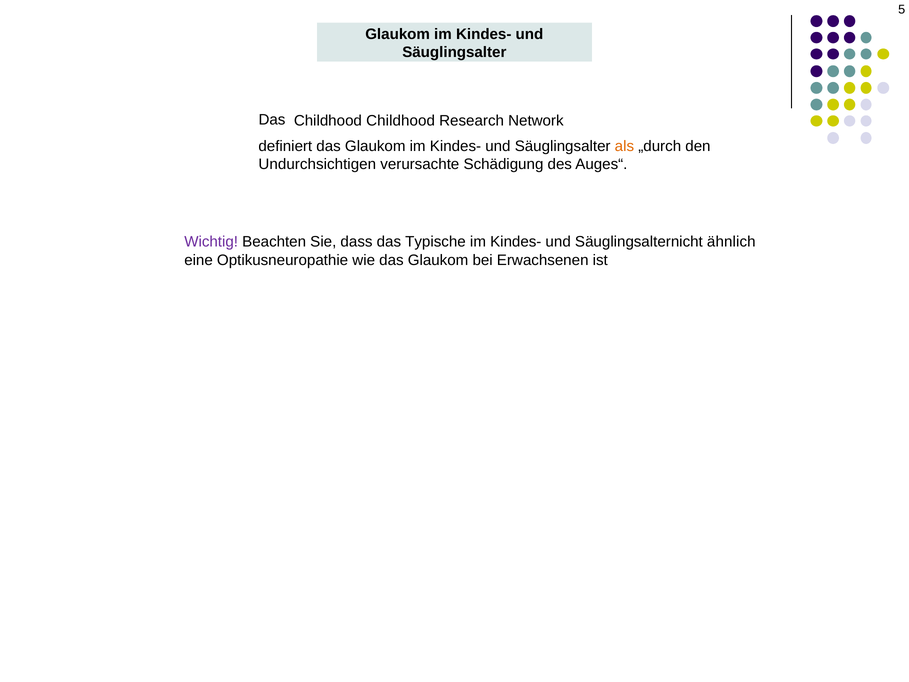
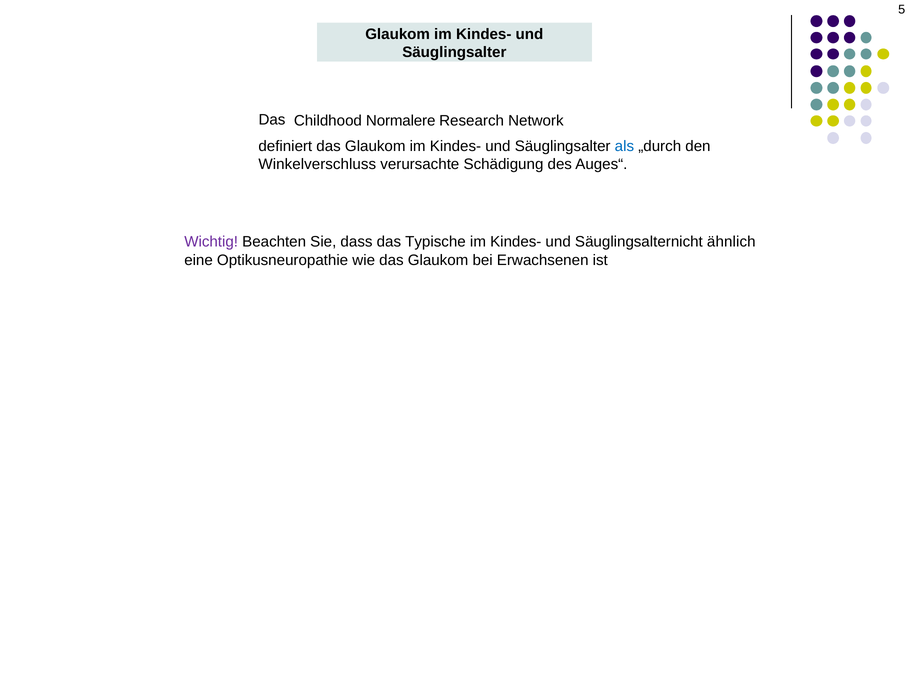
Childhood Childhood: Childhood -> Normalere (401, 121)
als colour: orange -> blue (624, 146)
Undurchsichtigen: Undurchsichtigen -> Winkelverschluss (317, 164)
